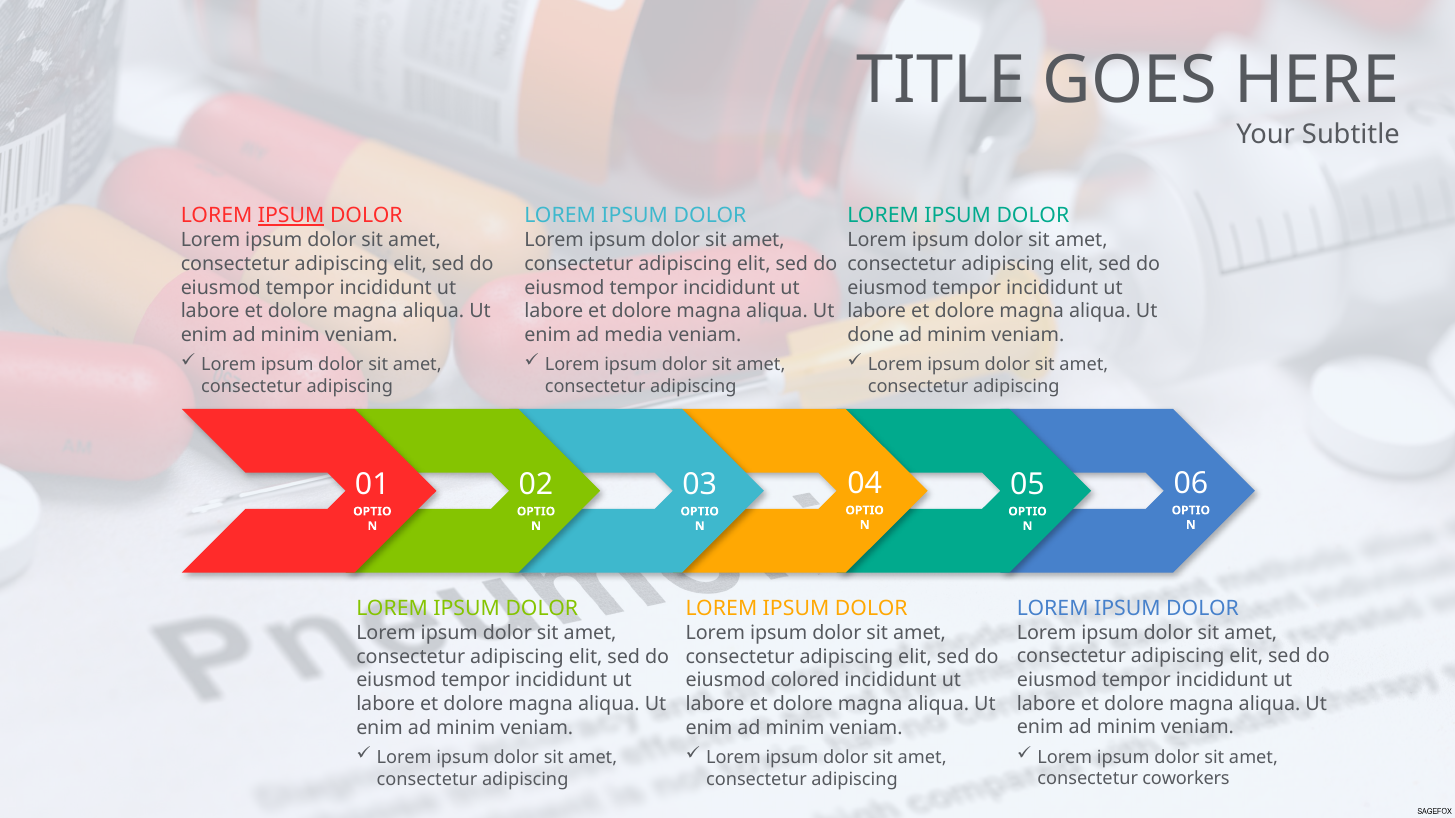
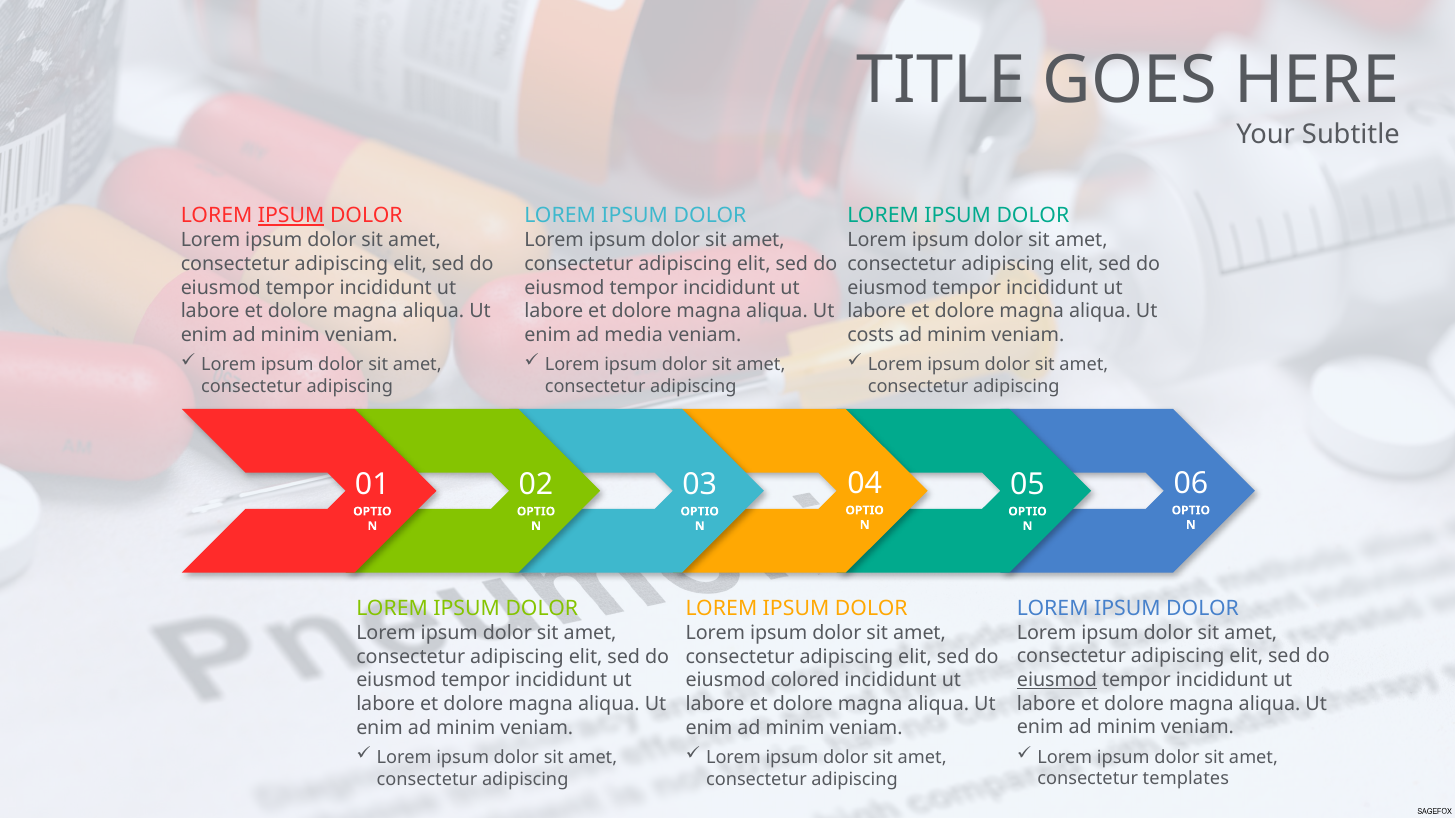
done: done -> costs (871, 335)
eiusmod underline: none -> present (1057, 680)
coworkers: coworkers -> templates (1186, 779)
